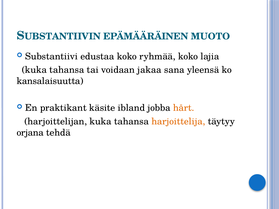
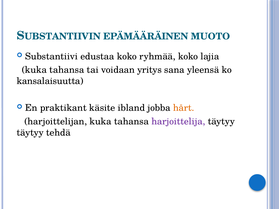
jakaa: jakaa -> yritys (150, 70)
harjoittelija colour: orange -> purple (178, 122)
orjana: orjana -> täytyy (30, 133)
